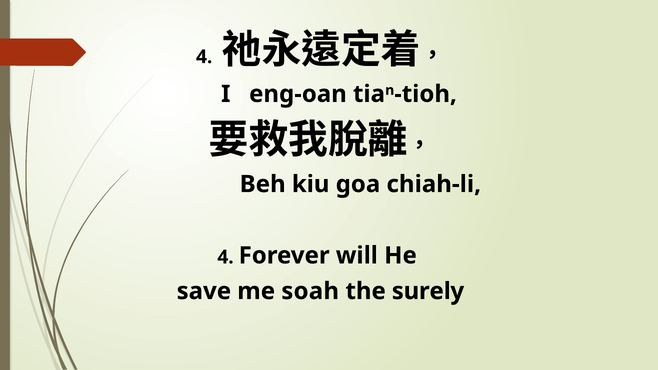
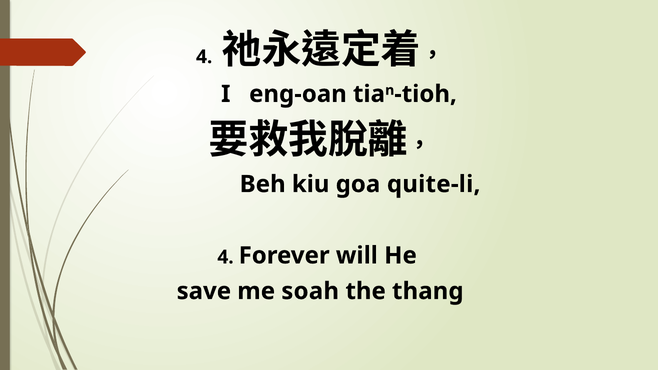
chiah-li: chiah-li -> quite-li (434, 184)
surely: surely -> thang (428, 291)
